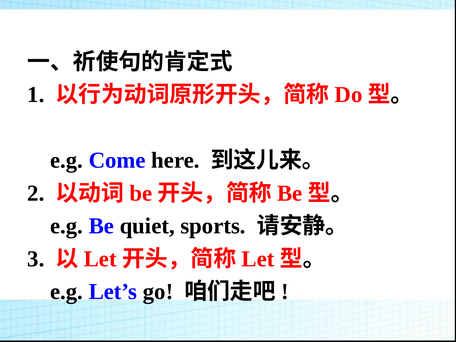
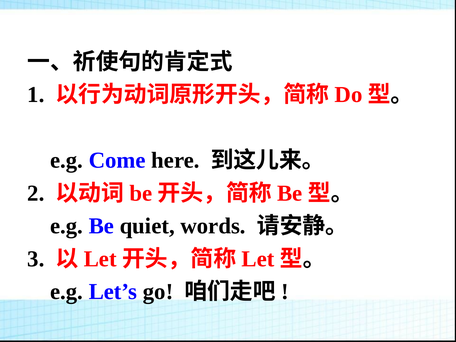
sports: sports -> words (213, 226)
